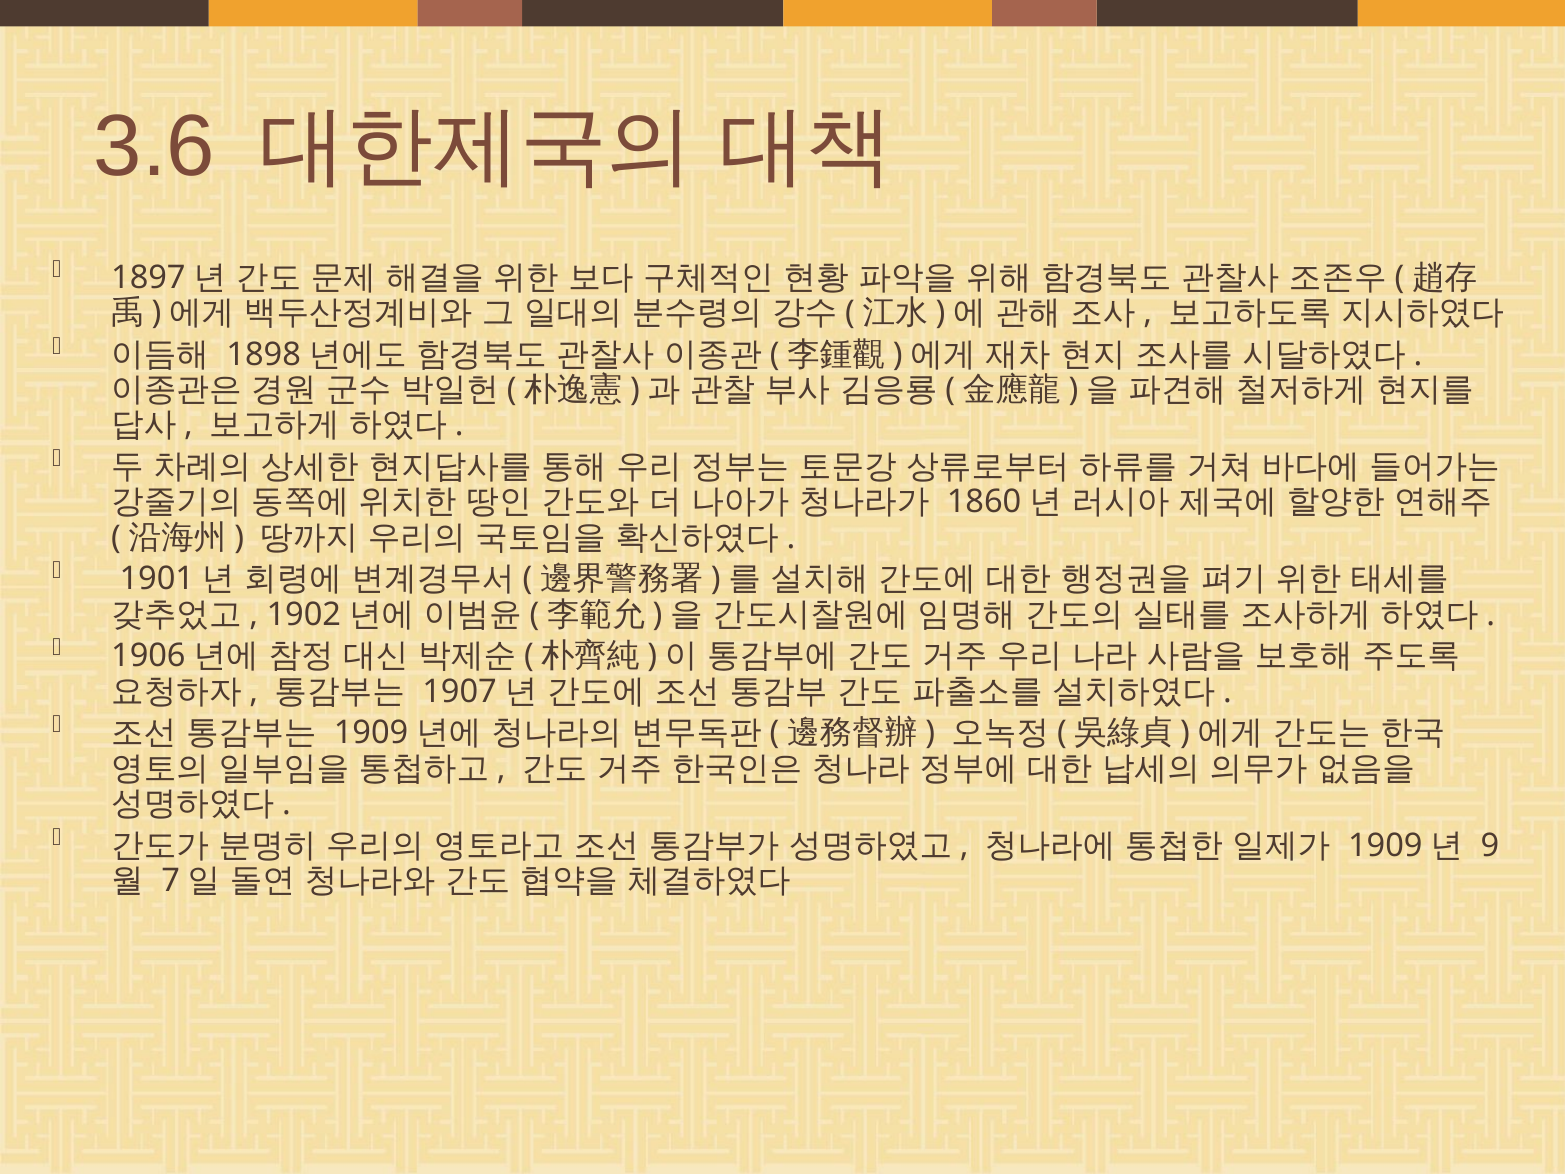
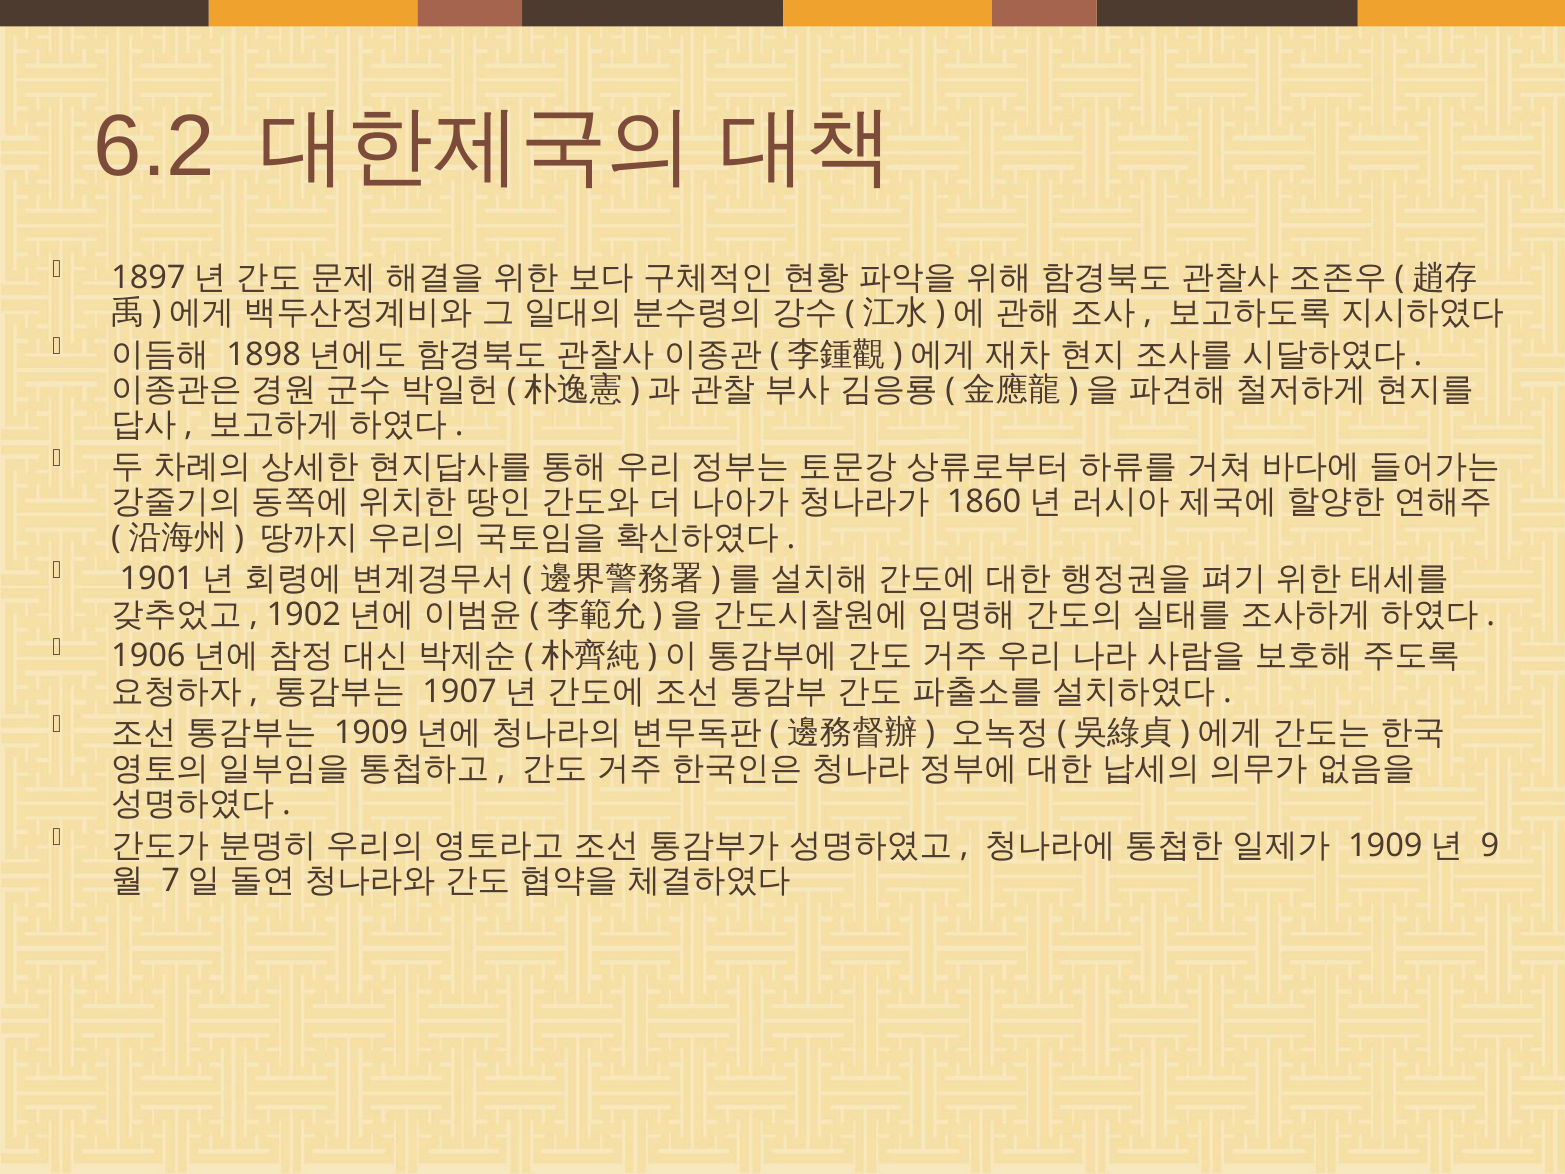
3.6: 3.6 -> 6.2 (154, 147)
